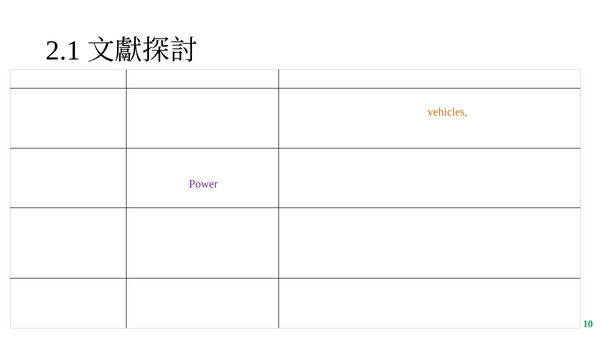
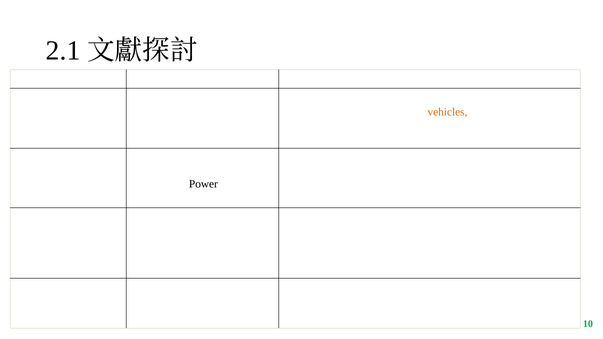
Power colour: purple -> black (203, 184)
